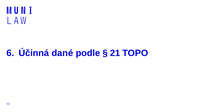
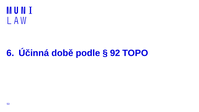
dané: dané -> době (62, 53)
21: 21 -> 92 (115, 53)
